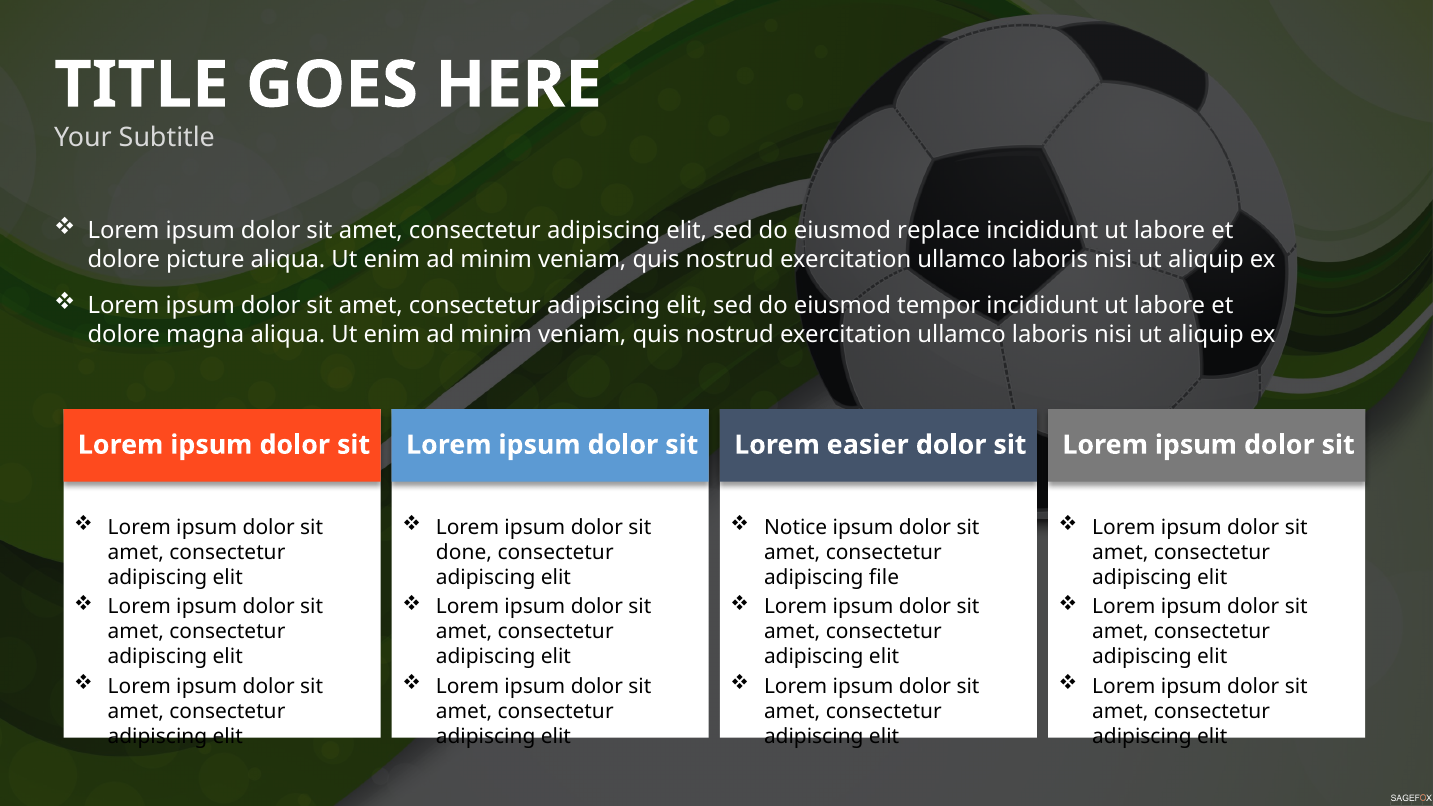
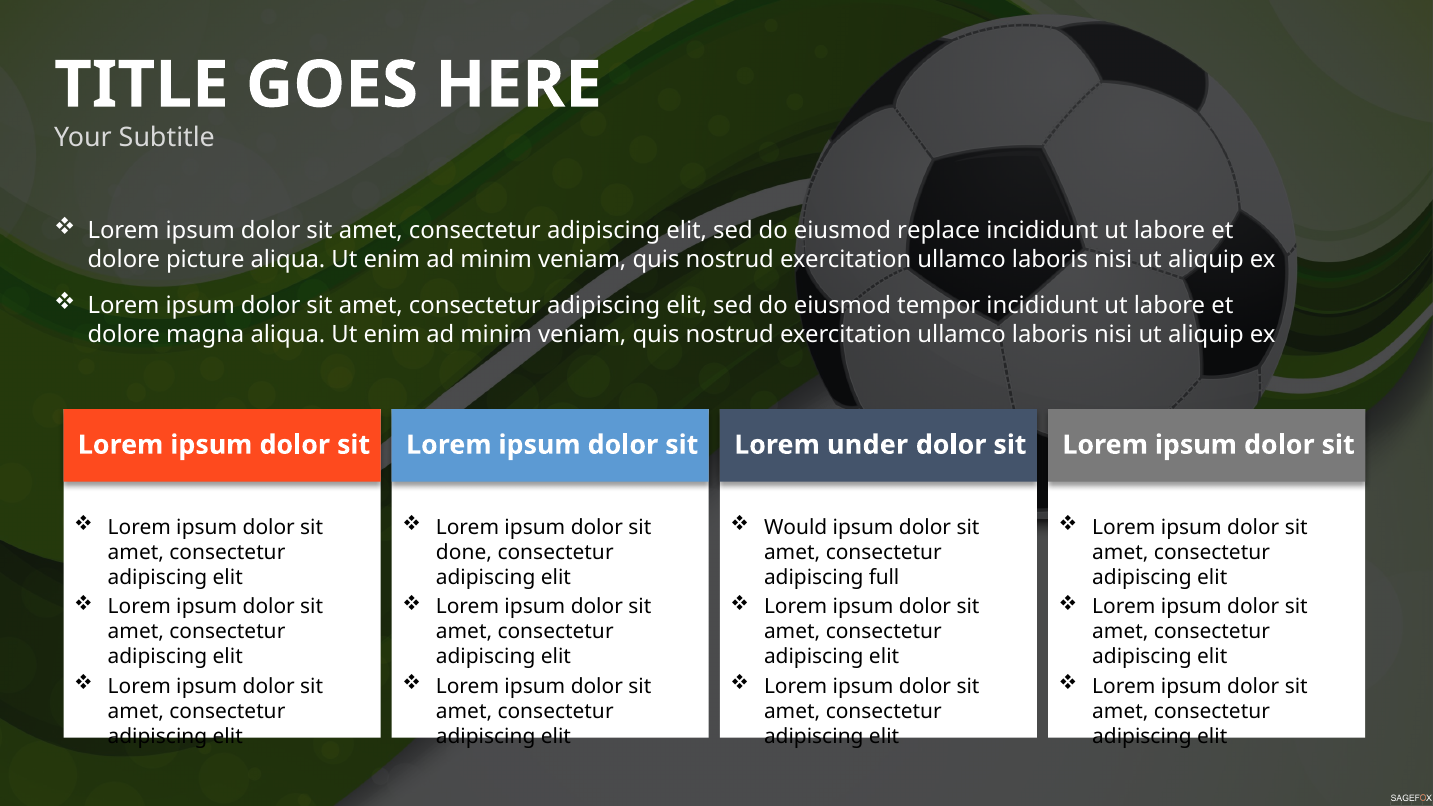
easier: easier -> under (868, 445)
Notice: Notice -> Would (796, 527)
file: file -> full (884, 577)
